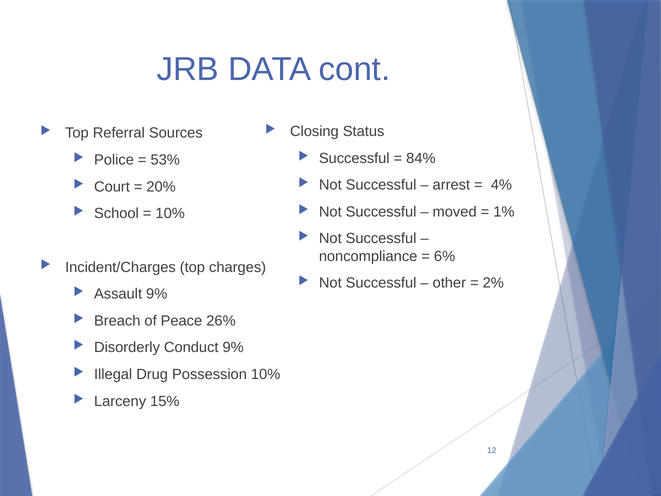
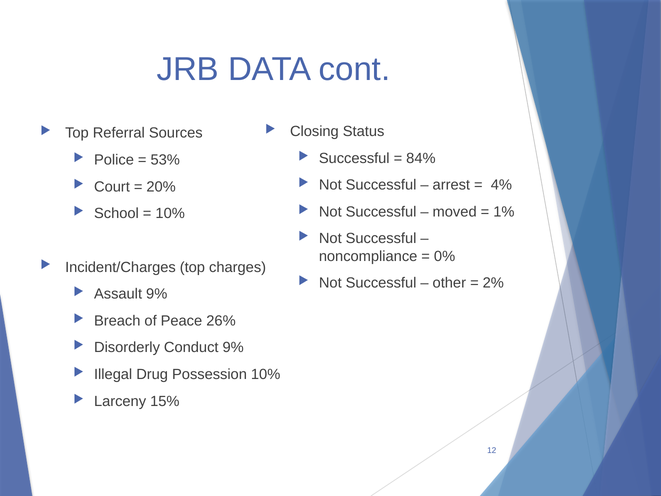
6%: 6% -> 0% (445, 256)
